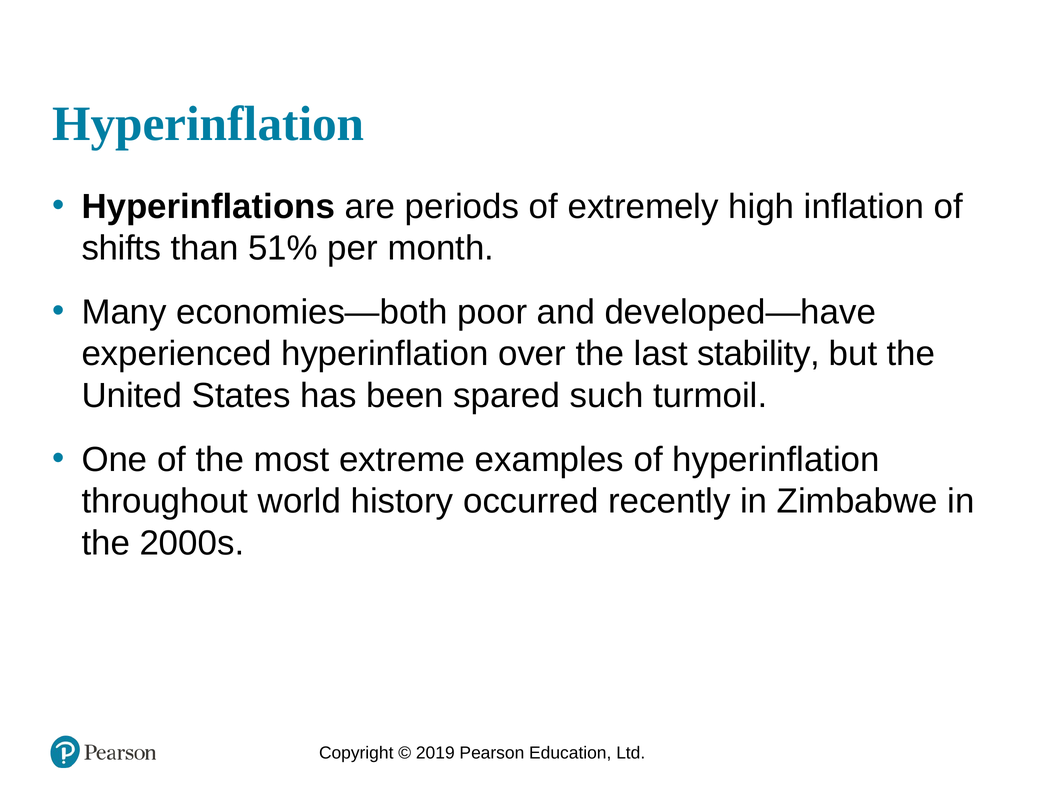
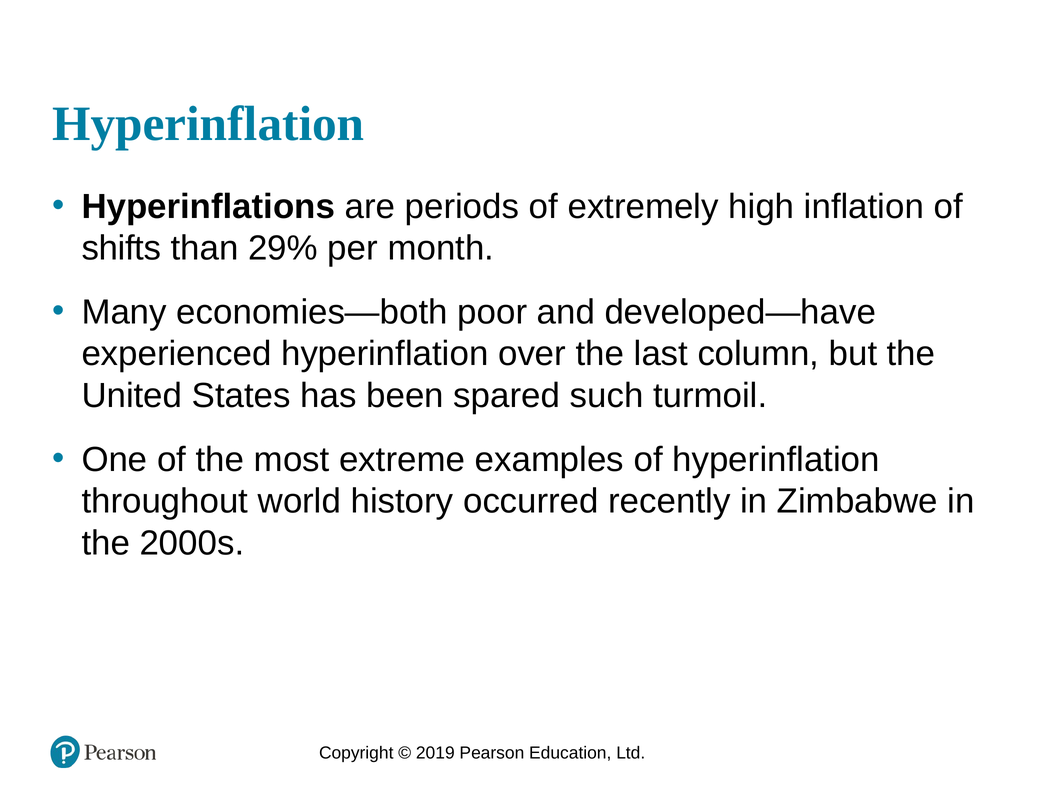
51%: 51% -> 29% (283, 248)
stability: stability -> column (758, 354)
